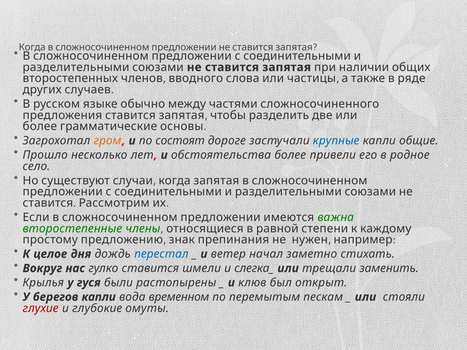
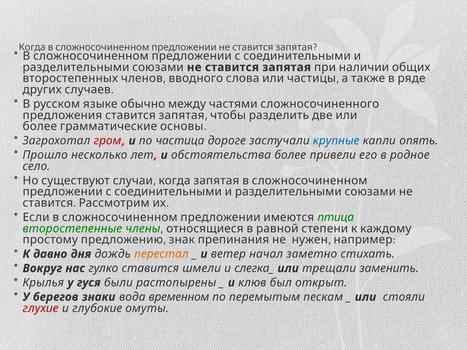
гром colour: orange -> red (108, 141)
состоят: состоят -> частица (180, 141)
общие: общие -> опять (419, 141)
важна: важна -> птица (336, 217)
целое: целое -> давно (50, 254)
перестал colour: blue -> orange (161, 254)
берегов капли: капли -> знаки (99, 297)
